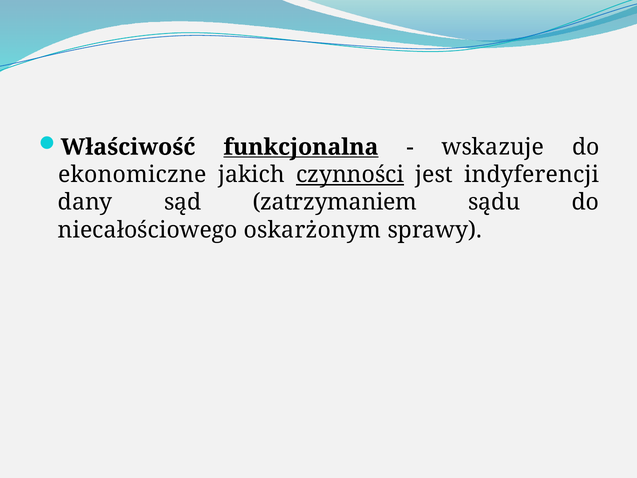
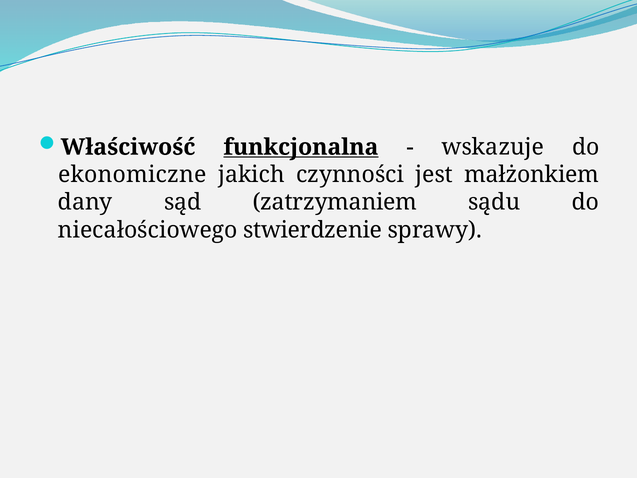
czynności underline: present -> none (350, 175)
indyferencji: indyferencji -> małżonkiem (532, 175)
oskarżonym: oskarżonym -> stwierdzenie (313, 230)
